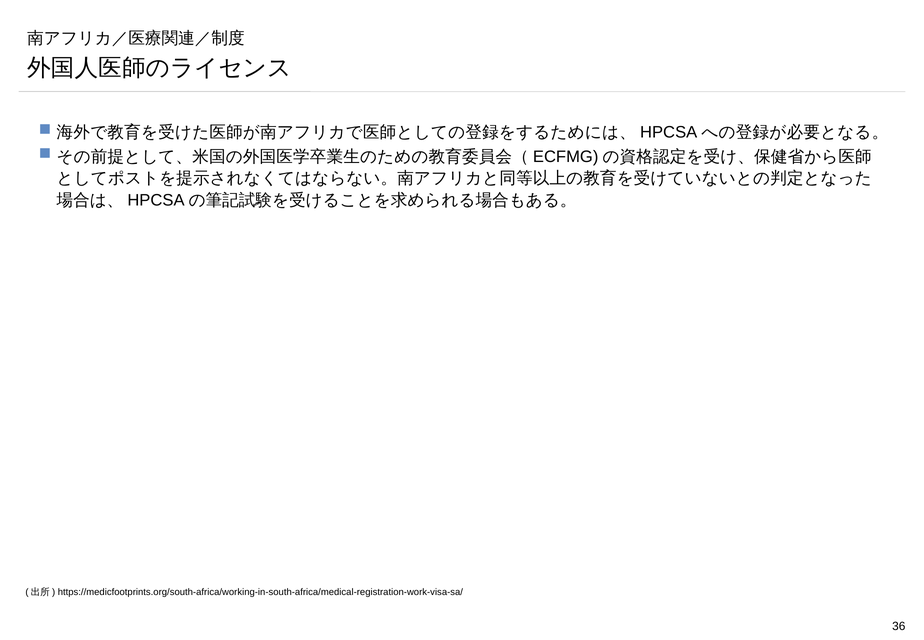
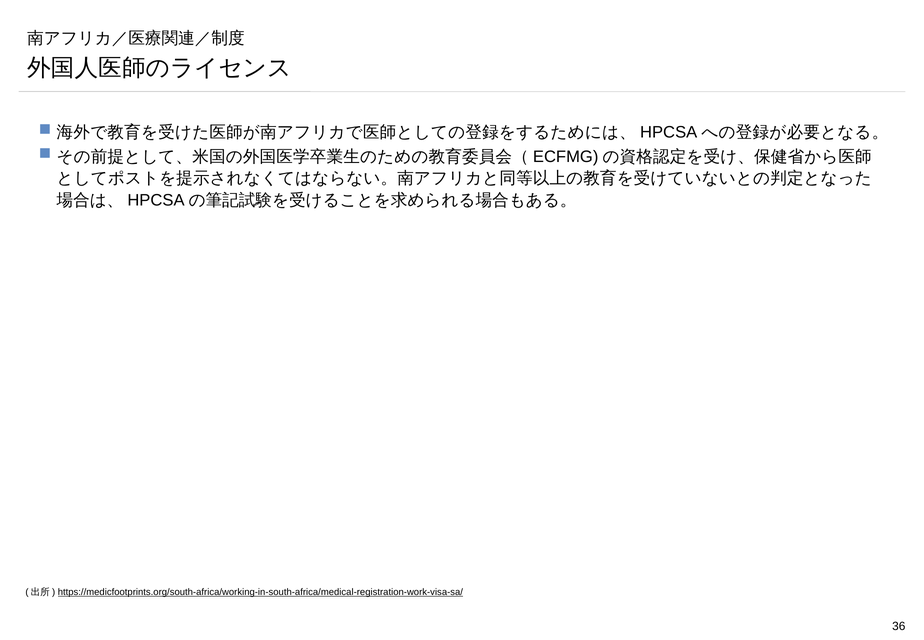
https://medicfootprints.org/south-africa/working-in-south-africa/medical-registration-work-visa-sa/ underline: none -> present (260, 592)
